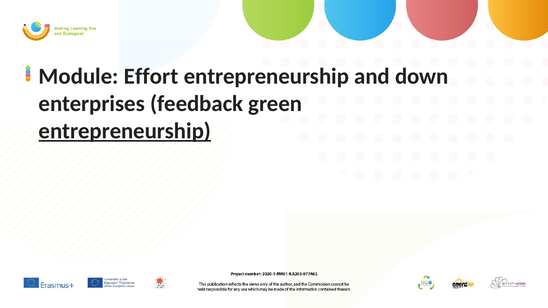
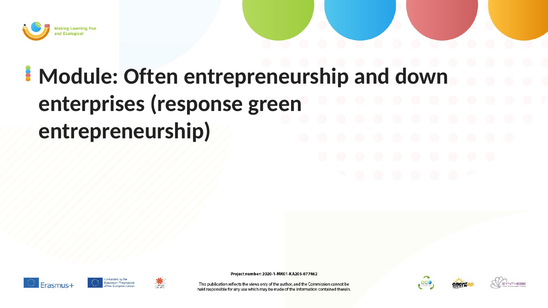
Effort: Effort -> Often (151, 76)
feedback: feedback -> response (197, 104)
entrepreneurship underline: present -> none (125, 131)
